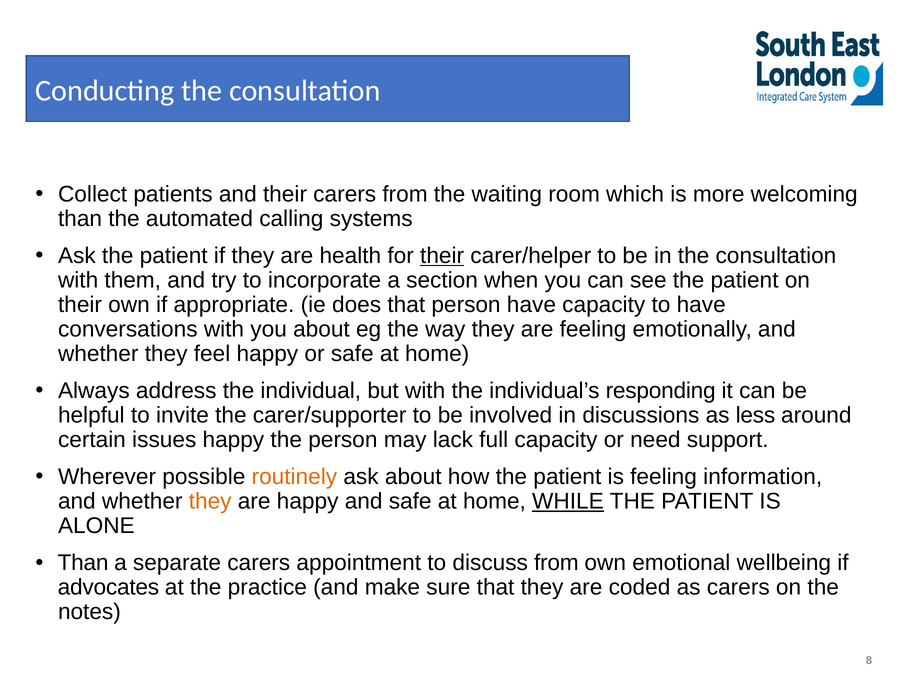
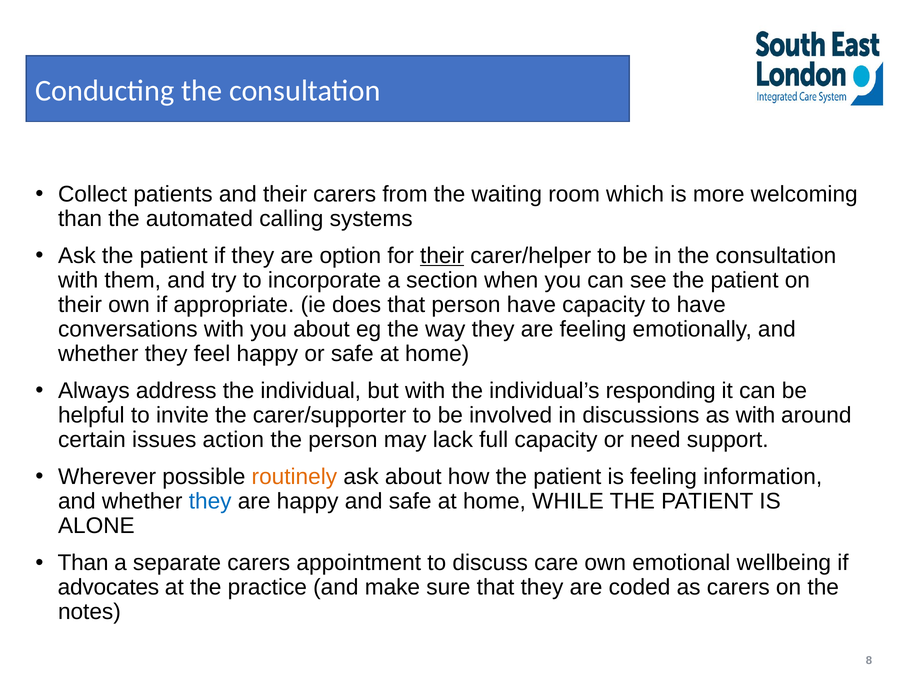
health: health -> option (350, 256)
as less: less -> with (755, 415)
issues happy: happy -> action (233, 439)
they colour: orange -> blue (210, 501)
WHILE underline: present -> none (568, 501)
discuss from: from -> care (556, 563)
